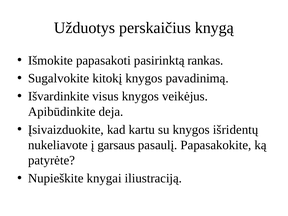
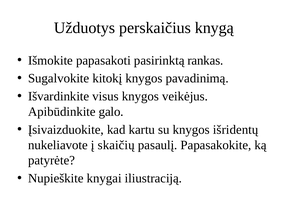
deja: deja -> galo (111, 112)
garsaus: garsaus -> skaičių (116, 145)
